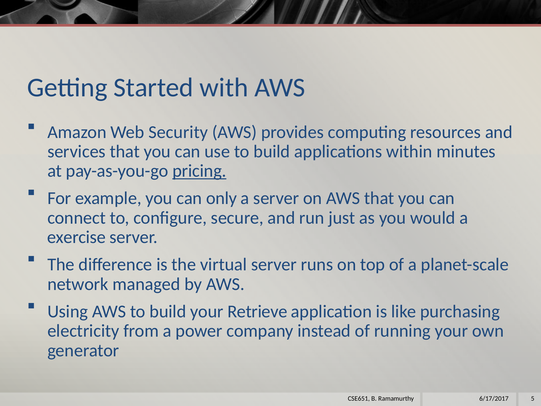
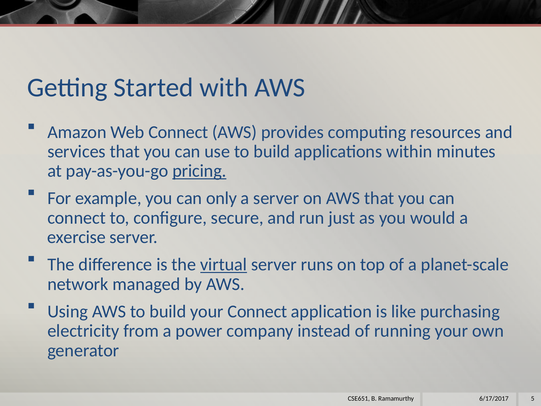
Web Security: Security -> Connect (178, 132)
virtual underline: none -> present (224, 264)
your Retrieve: Retrieve -> Connect (257, 311)
